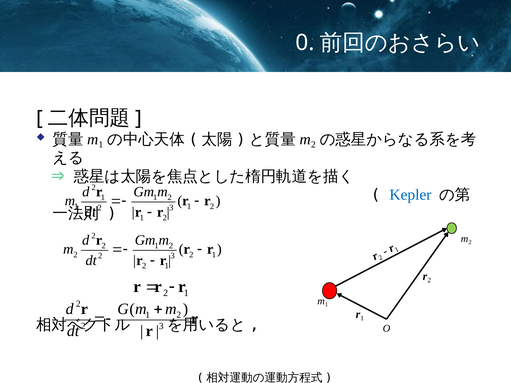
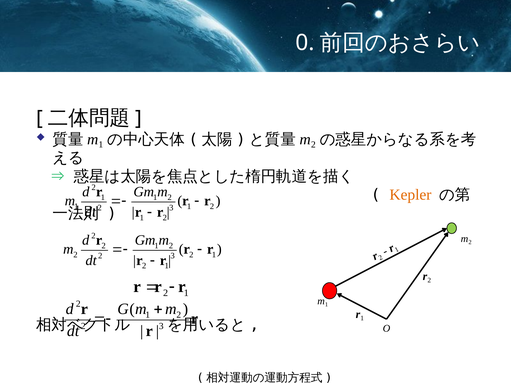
Kepler colour: blue -> orange (410, 195)
